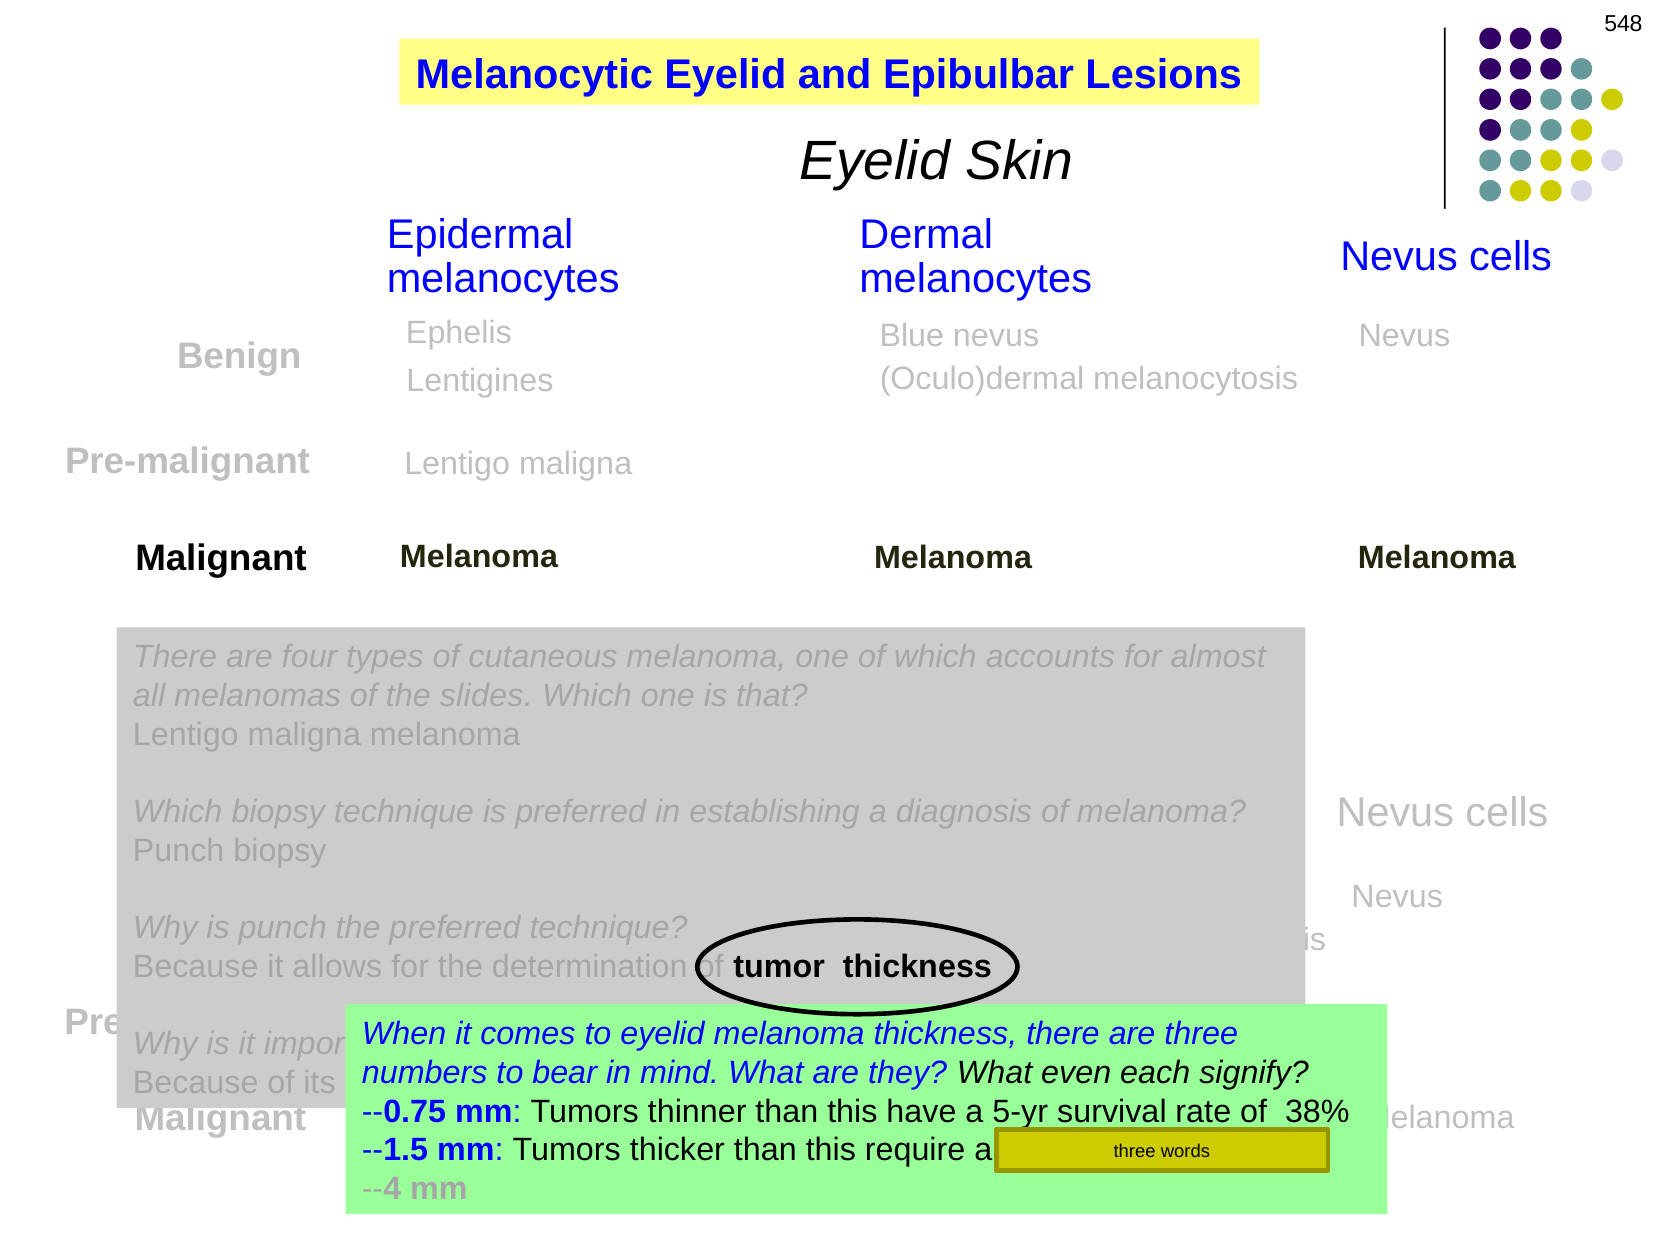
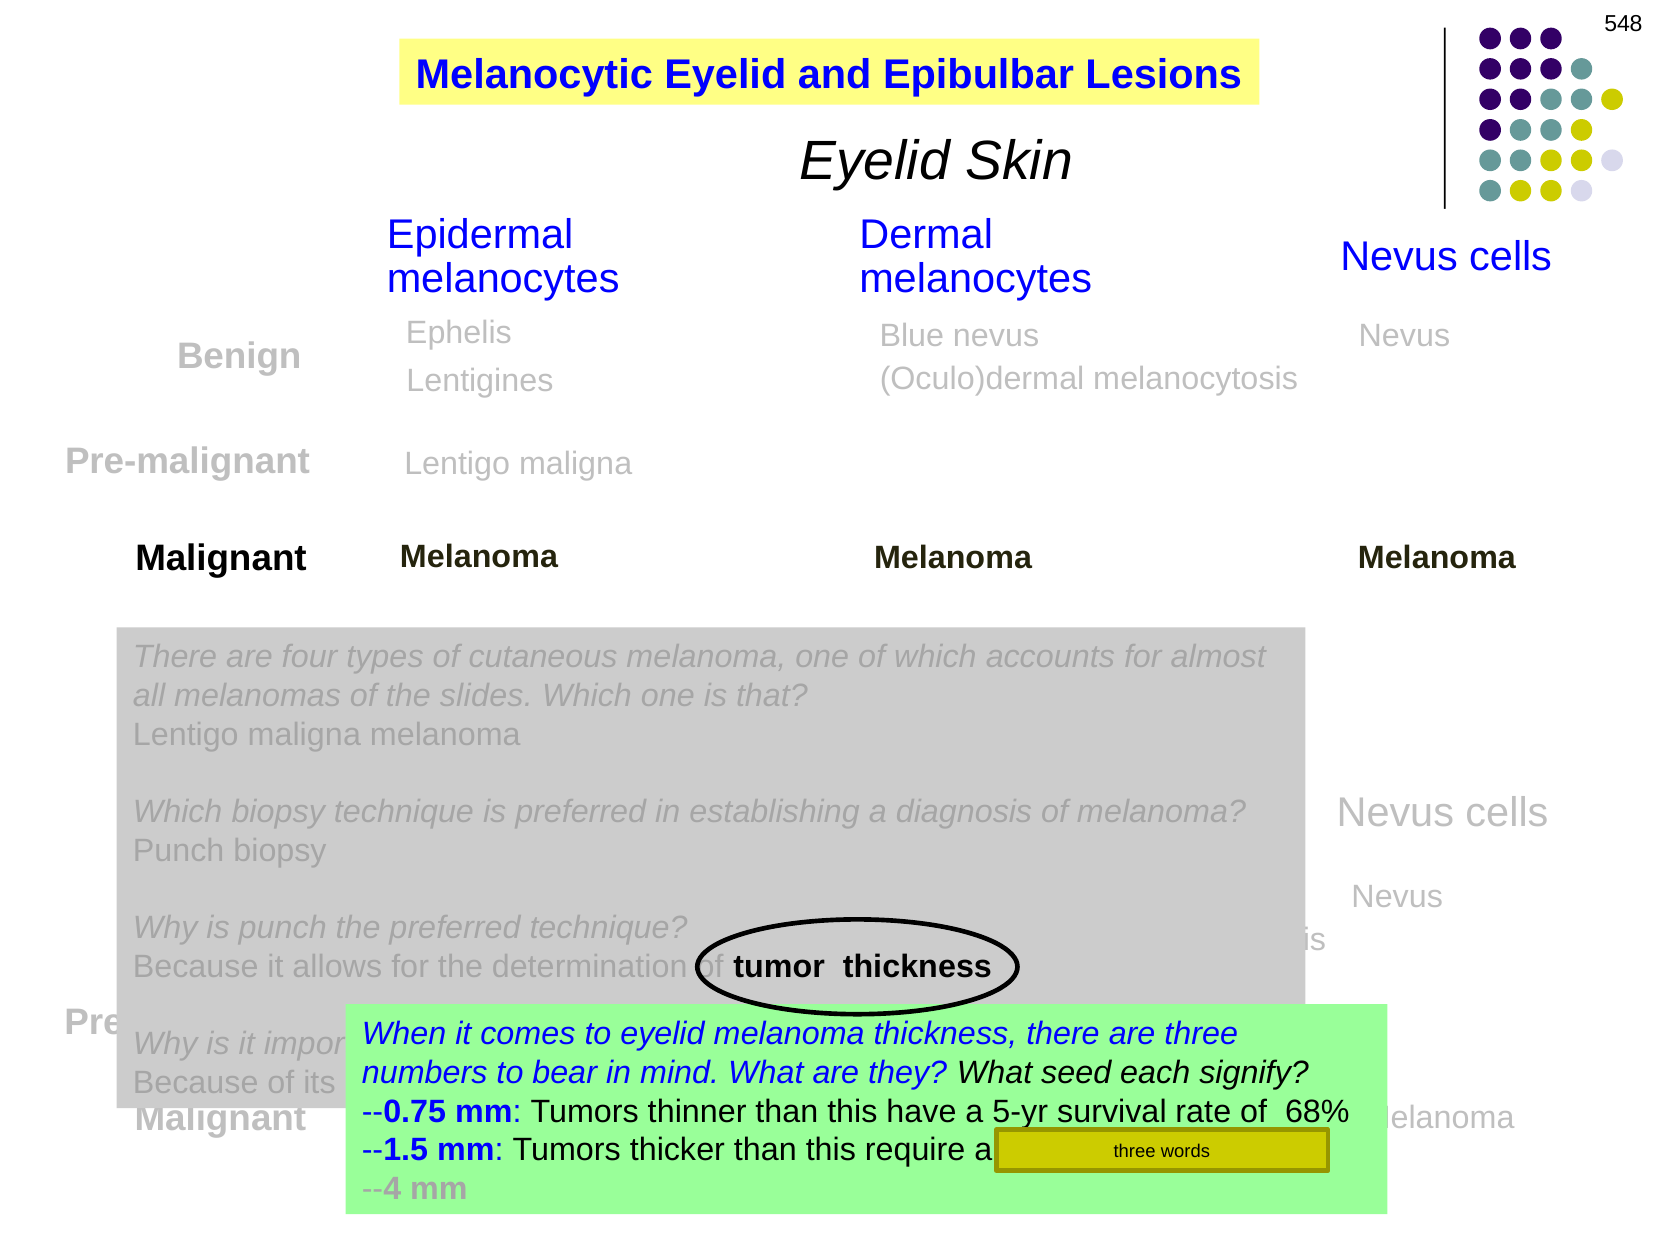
even: even -> seed (1076, 1073)
38%: 38% -> 68% (1317, 1112)
